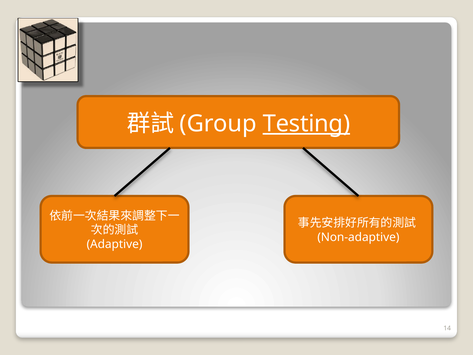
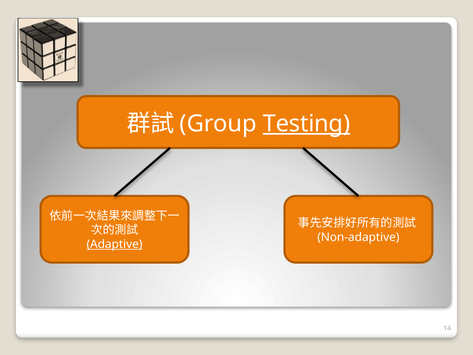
Adaptive underline: none -> present (115, 244)
